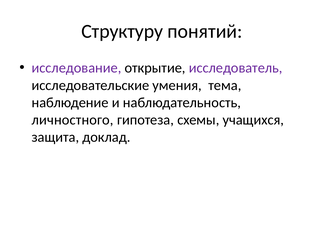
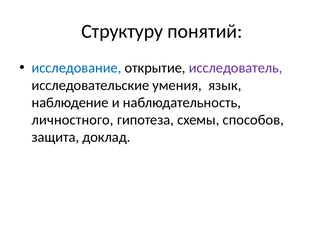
исследование colour: purple -> blue (76, 68)
тема: тема -> язык (225, 85)
учащихся: учащихся -> способов (253, 120)
